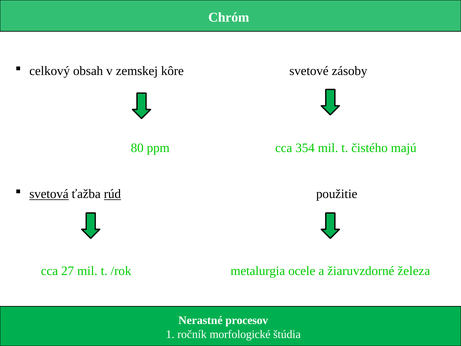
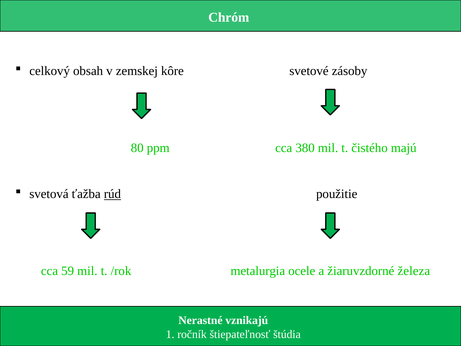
354: 354 -> 380 (305, 148)
svetová underline: present -> none (49, 194)
27: 27 -> 59 (68, 271)
procesov: procesov -> vznikajú (247, 320)
morfologické: morfologické -> štiepateľnosť (240, 334)
